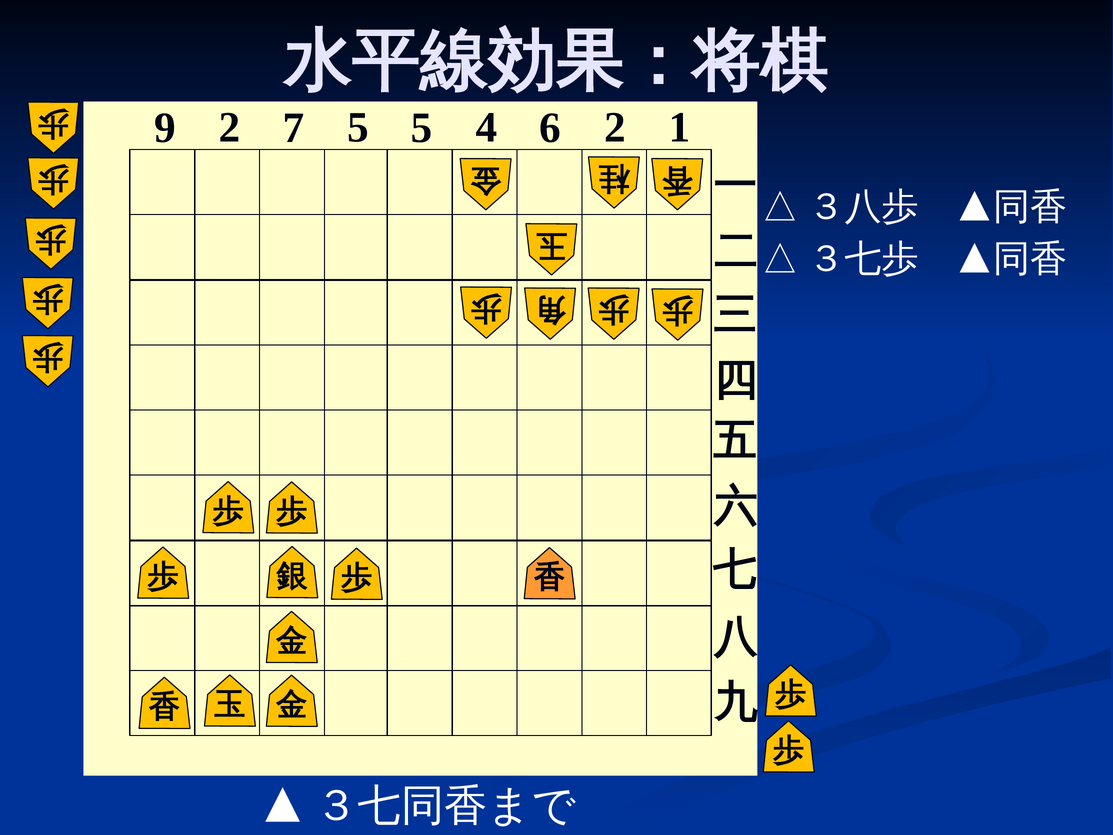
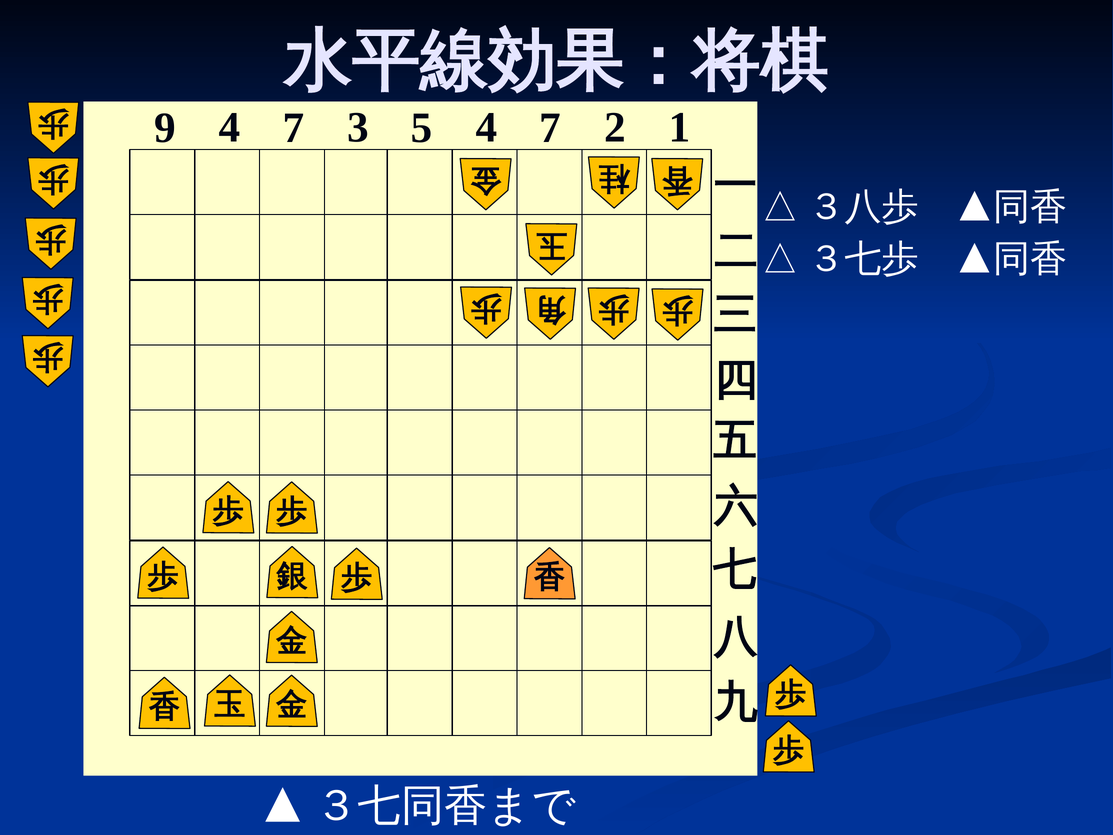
9 2: 2 -> 4 (230, 127)
7 5: 5 -> 3 (358, 127)
5 4 6: 6 -> 7 (550, 128)
